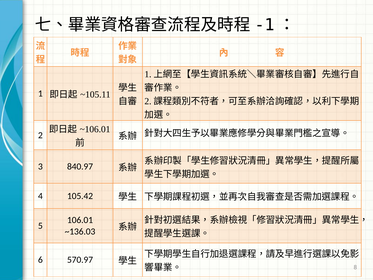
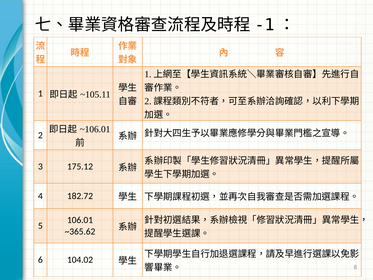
840.97: 840.97 -> 175.12 (80, 166)
105.42: 105.42 -> 182.72 (80, 196)
~136.03: ~136.03 -> ~365.62 (80, 231)
570.97: 570.97 -> 104.02 (80, 260)
